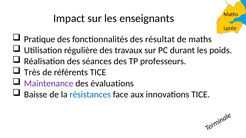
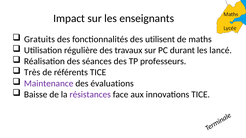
Pratique: Pratique -> Gratuits (39, 39)
résultat: résultat -> utilisent (160, 39)
poids: poids -> lancé (221, 50)
résistances colour: blue -> purple (90, 95)
